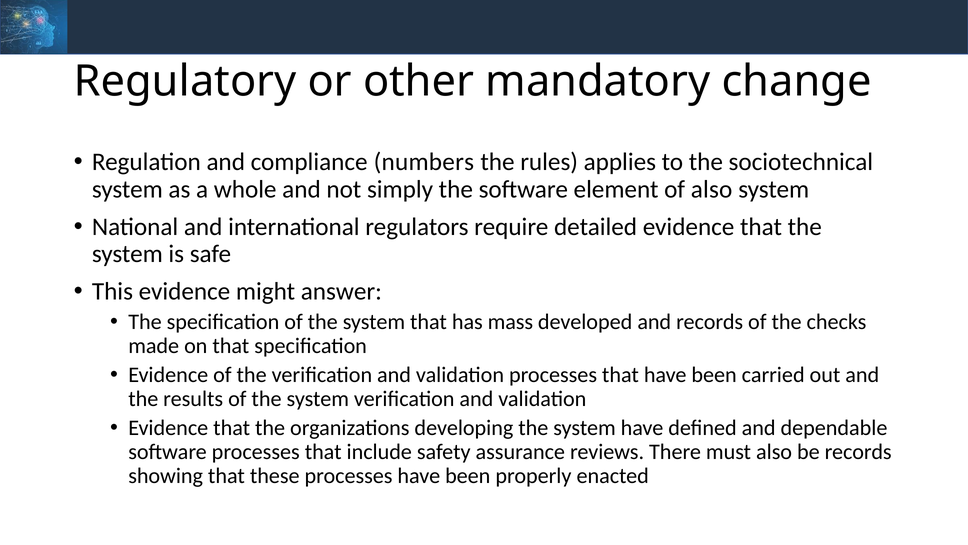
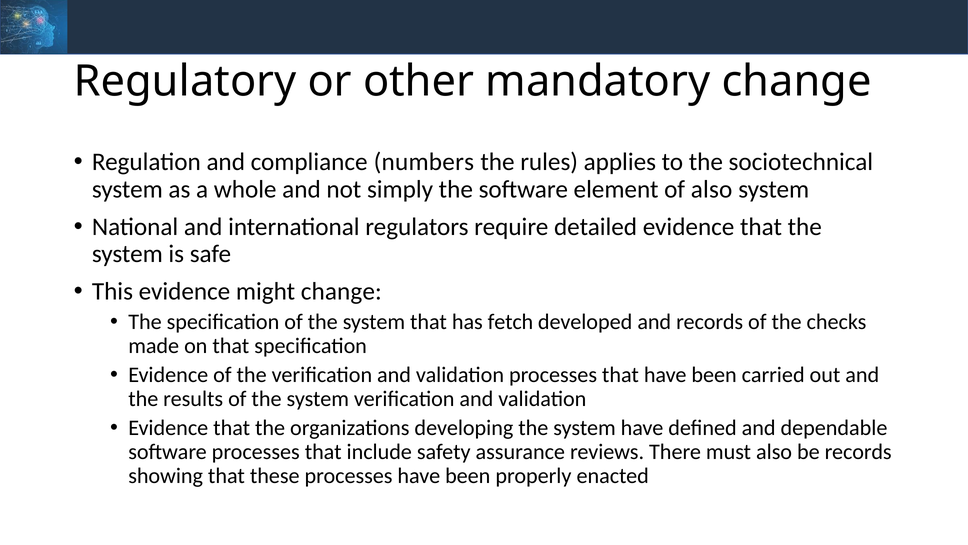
might answer: answer -> change (341, 291)
mass: mass -> fetch (510, 322)
